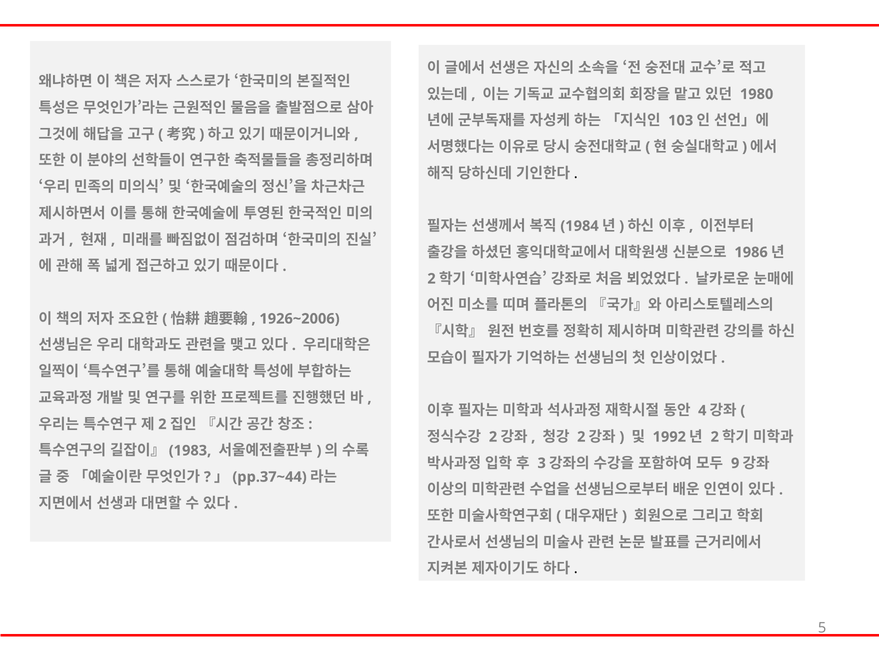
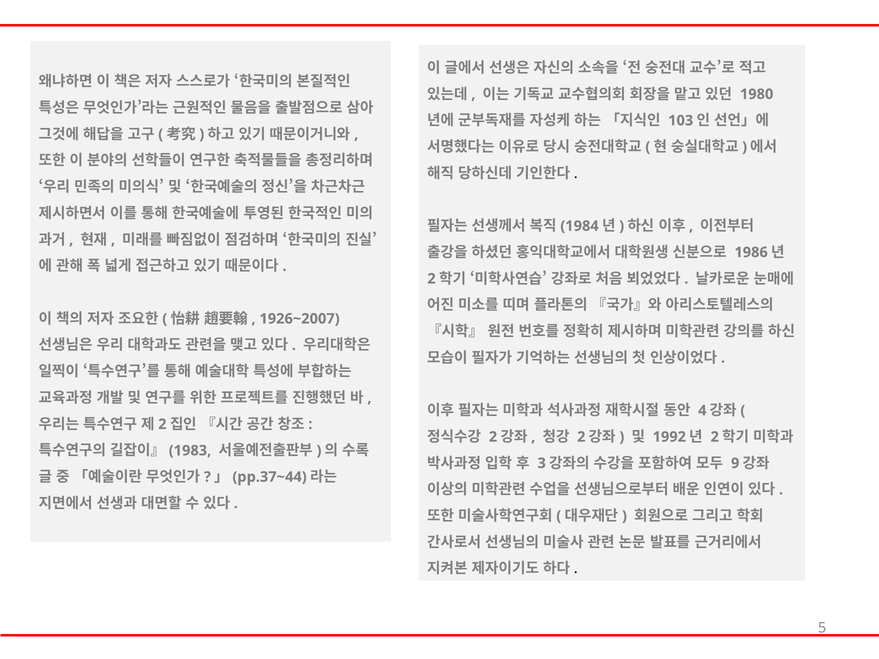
1926~2006: 1926~2006 -> 1926~2007 (300, 319)
